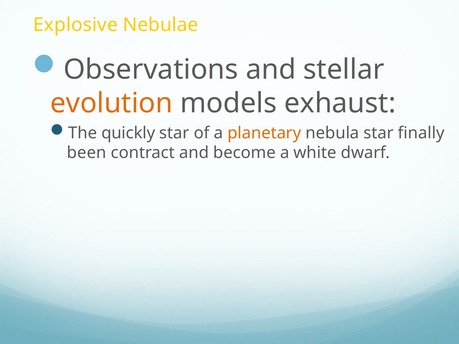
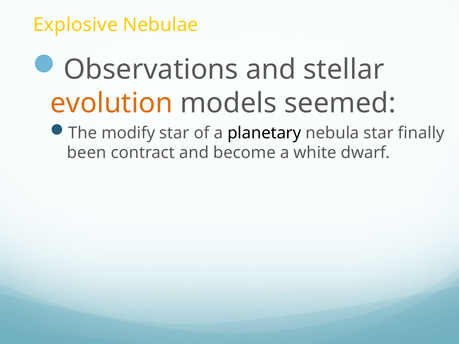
exhaust: exhaust -> seemed (340, 103)
quickly: quickly -> modify (128, 133)
planetary colour: orange -> black (264, 133)
